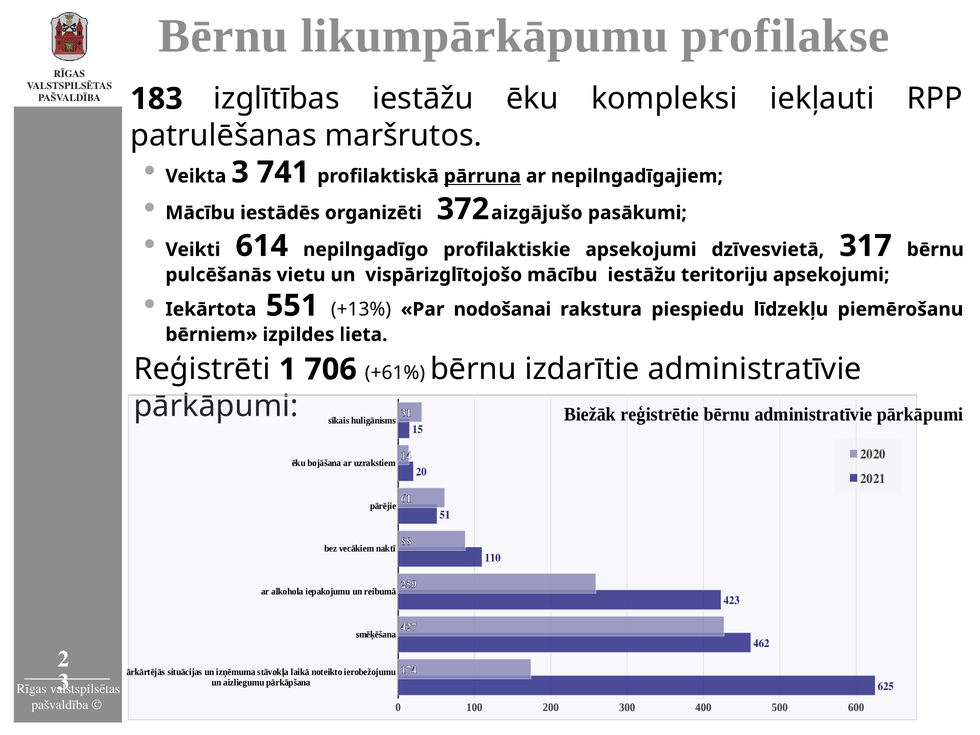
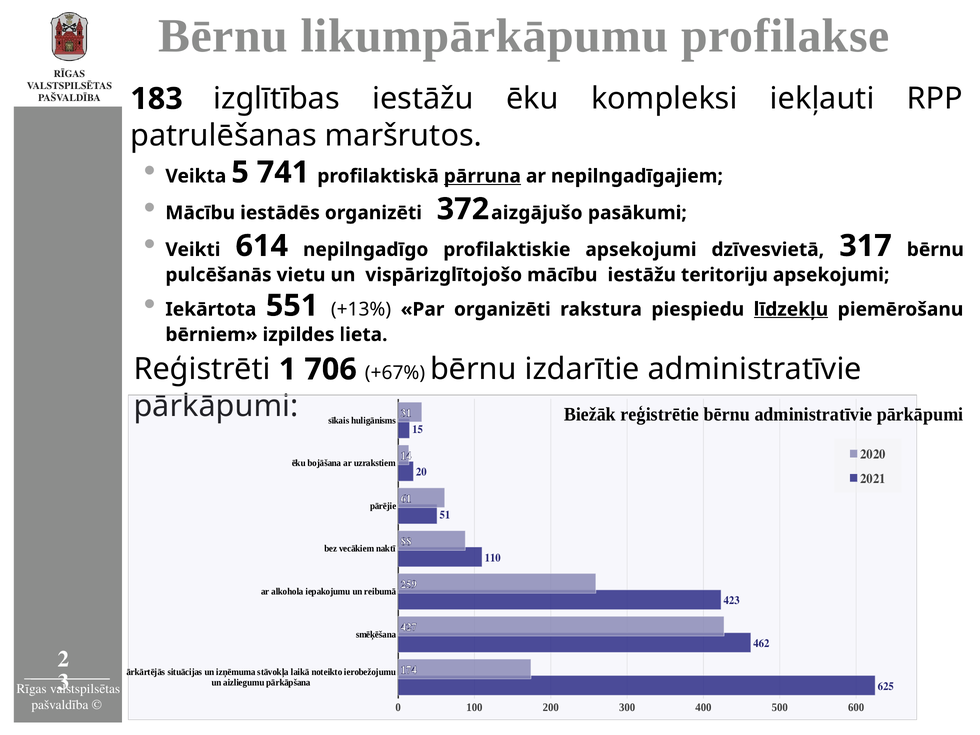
Veikta 3: 3 -> 5 (240, 172)
Par nodošanai: nodošanai -> organizēti (502, 309)
līdzekļu underline: none -> present (791, 309)
+61%: +61% -> +67% (395, 373)
